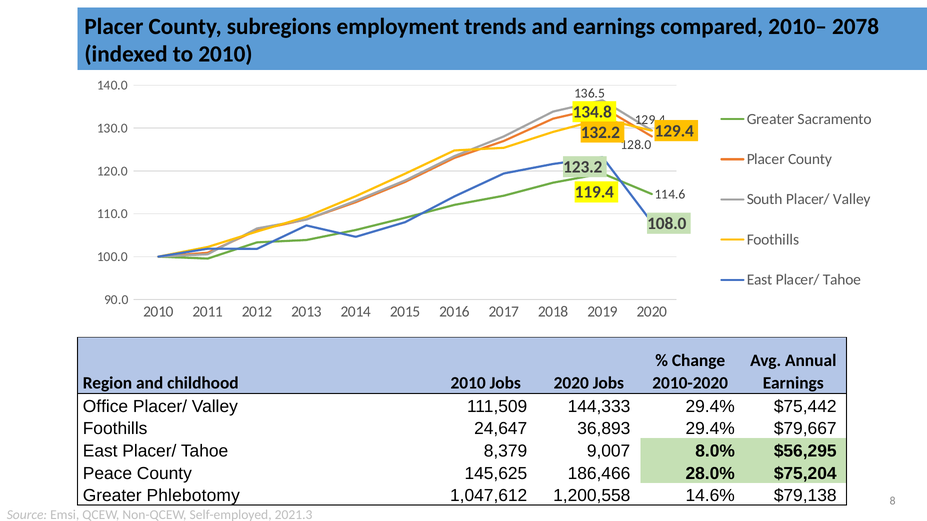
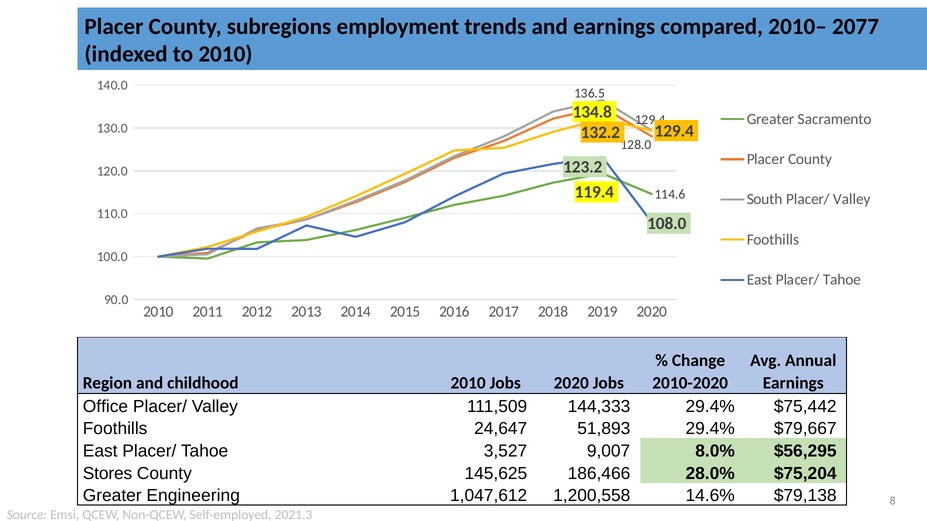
2078: 2078 -> 2077 (856, 27)
36,893: 36,893 -> 51,893 (604, 429)
8,379: 8,379 -> 3,527 (505, 451)
Peace: Peace -> Stores (108, 474)
Phlebotomy: Phlebotomy -> Engineering (193, 496)
